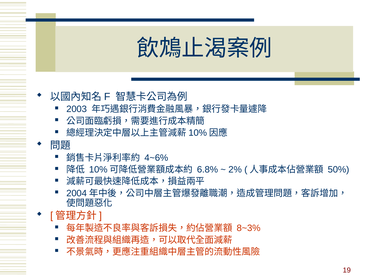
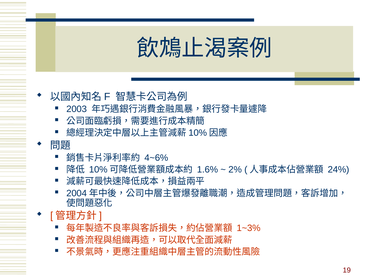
6.8%: 6.8% -> 1.6% (207, 169)
50%: 50% -> 24% (338, 169)
8~3%: 8~3% -> 1~3% (249, 228)
